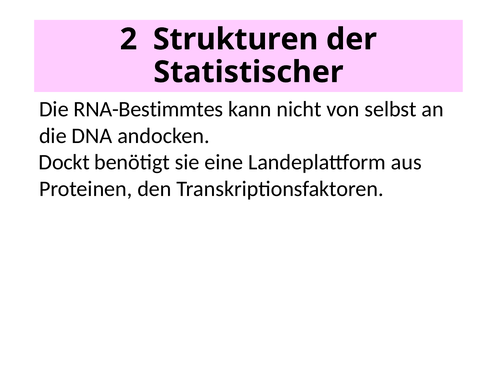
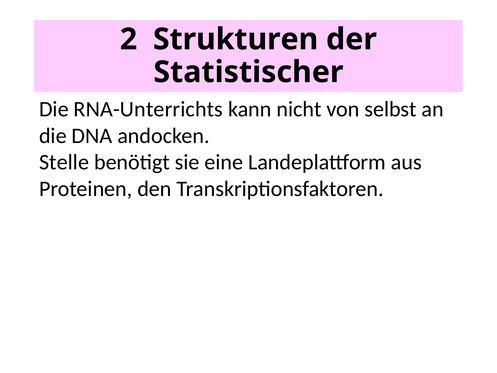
RNA-Bestimmtes: RNA-Bestimmtes -> RNA-Unterrichts (148, 109)
Dockt: Dockt -> Stelle (64, 162)
